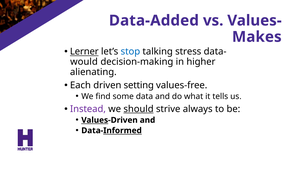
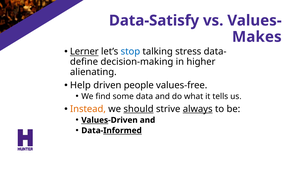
Data-Added: Data-Added -> Data-Satisfy (154, 21)
would: would -> define (84, 62)
Each: Each -> Help (80, 85)
setting: setting -> people (139, 85)
Instead colour: purple -> orange (88, 109)
always underline: none -> present (198, 109)
